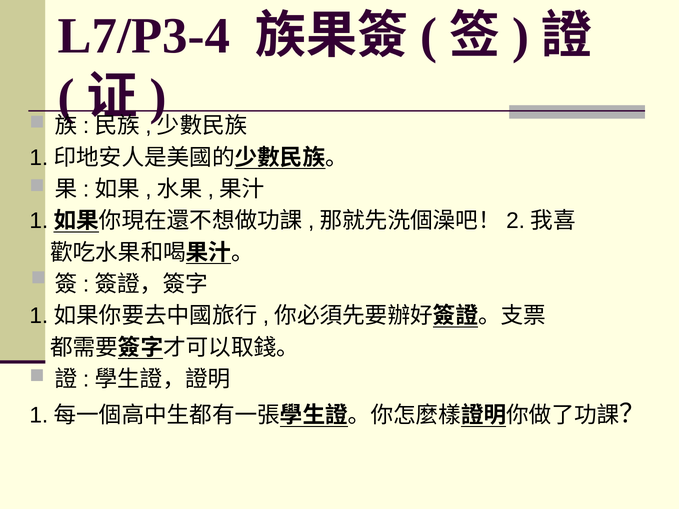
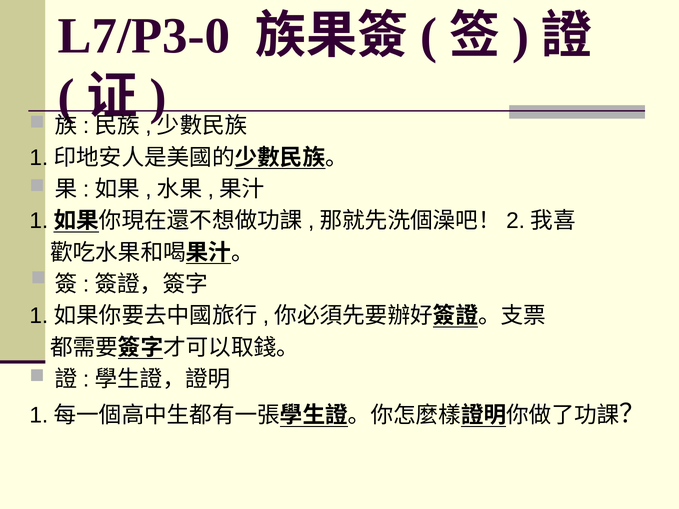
L7/P3-4: L7/P3-4 -> L7/P3-0 (144, 36)
